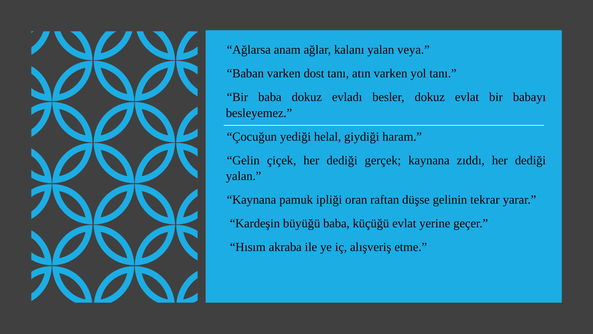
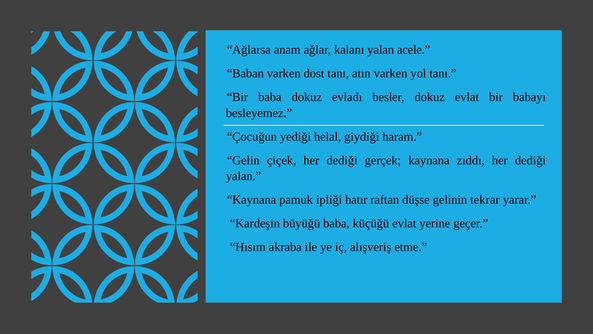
veya: veya -> acele (414, 50)
oran: oran -> hatır (356, 200)
